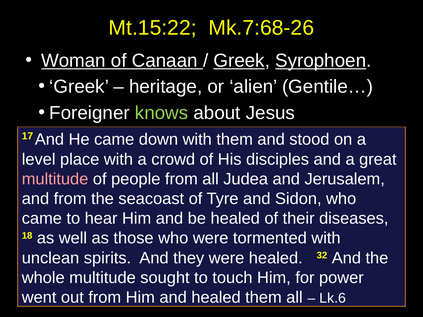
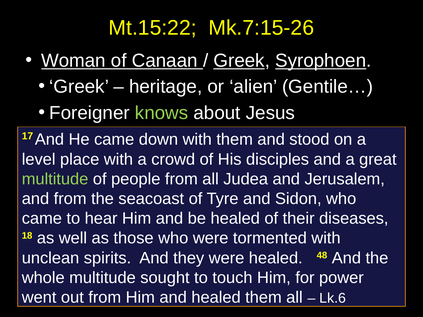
Mk.7:68-26: Mk.7:68-26 -> Mk.7:15-26 (261, 28)
multitude colour: pink -> light green (55, 179)
32: 32 -> 48 (322, 255)
